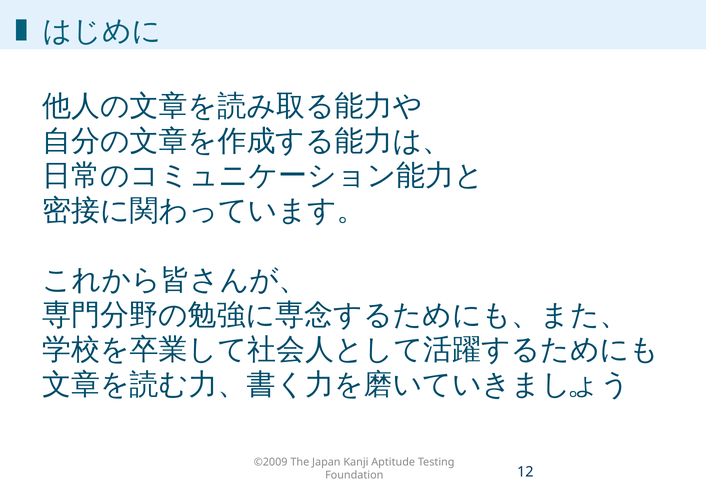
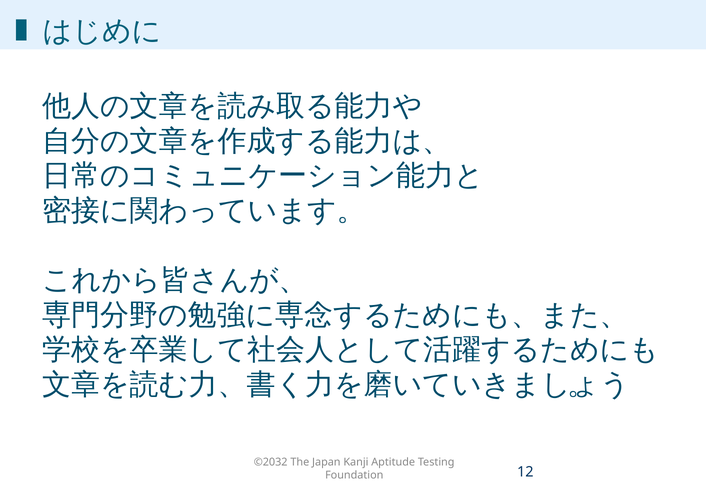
©2009: ©2009 -> ©2032 (271, 462)
